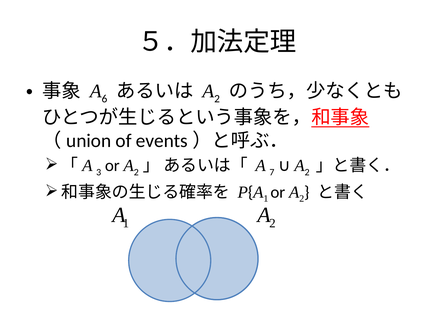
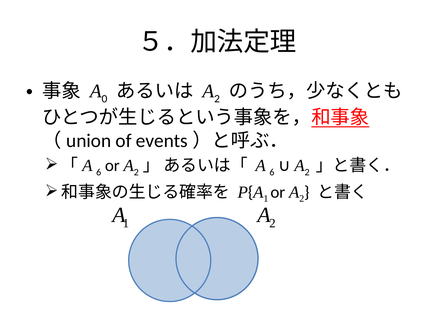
6: 6 -> 0 (104, 99)
3: 3 -> 6 (99, 172)
7: 7 -> 6 (272, 172)
